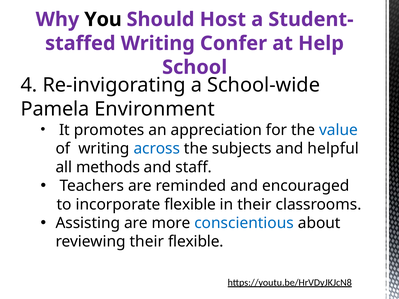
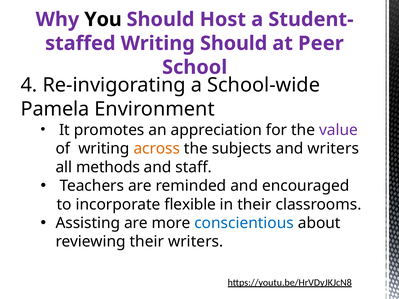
Writing Confer: Confer -> Should (234, 43)
Help: Help -> Peer (321, 43)
value colour: blue -> purple (338, 130)
across colour: blue -> orange (157, 149)
and helpful: helpful -> writers (333, 149)
their flexible: flexible -> writers (196, 242)
